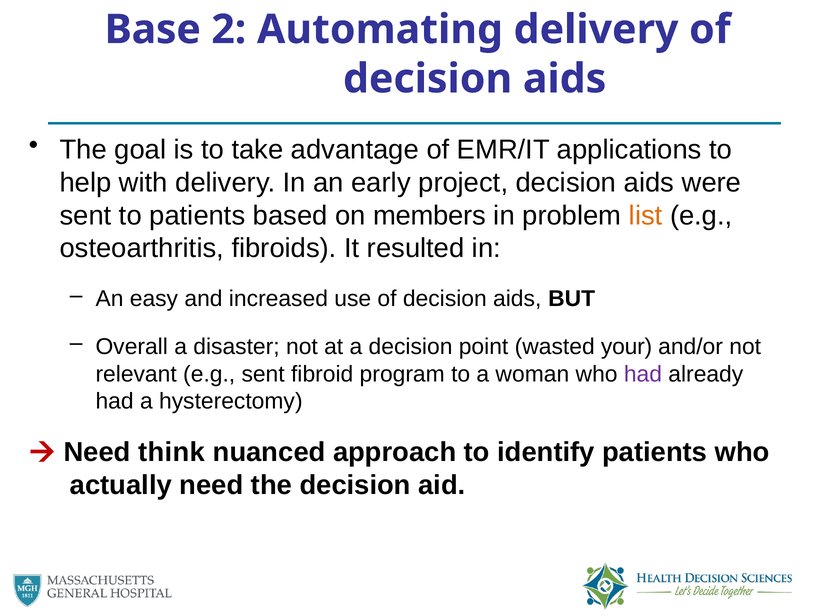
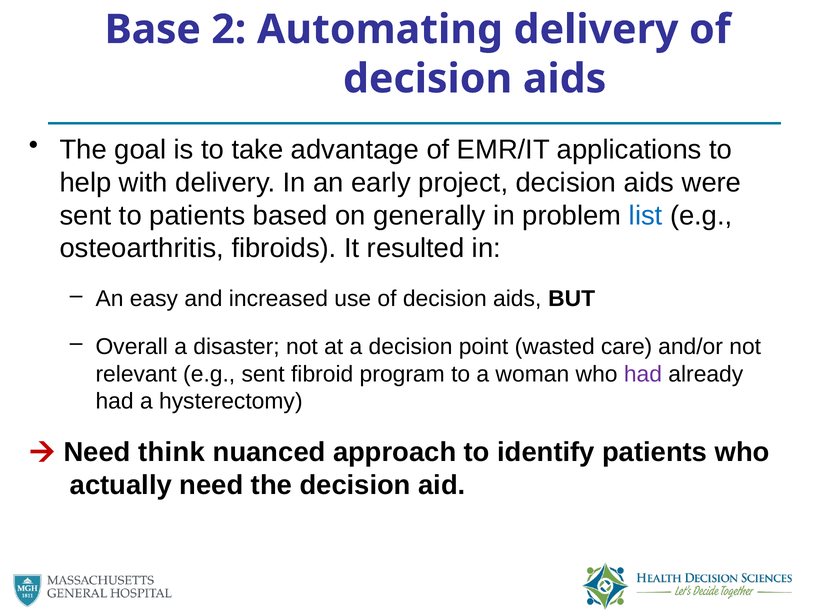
members: members -> generally (429, 216)
list colour: orange -> blue (646, 216)
your: your -> care (627, 347)
